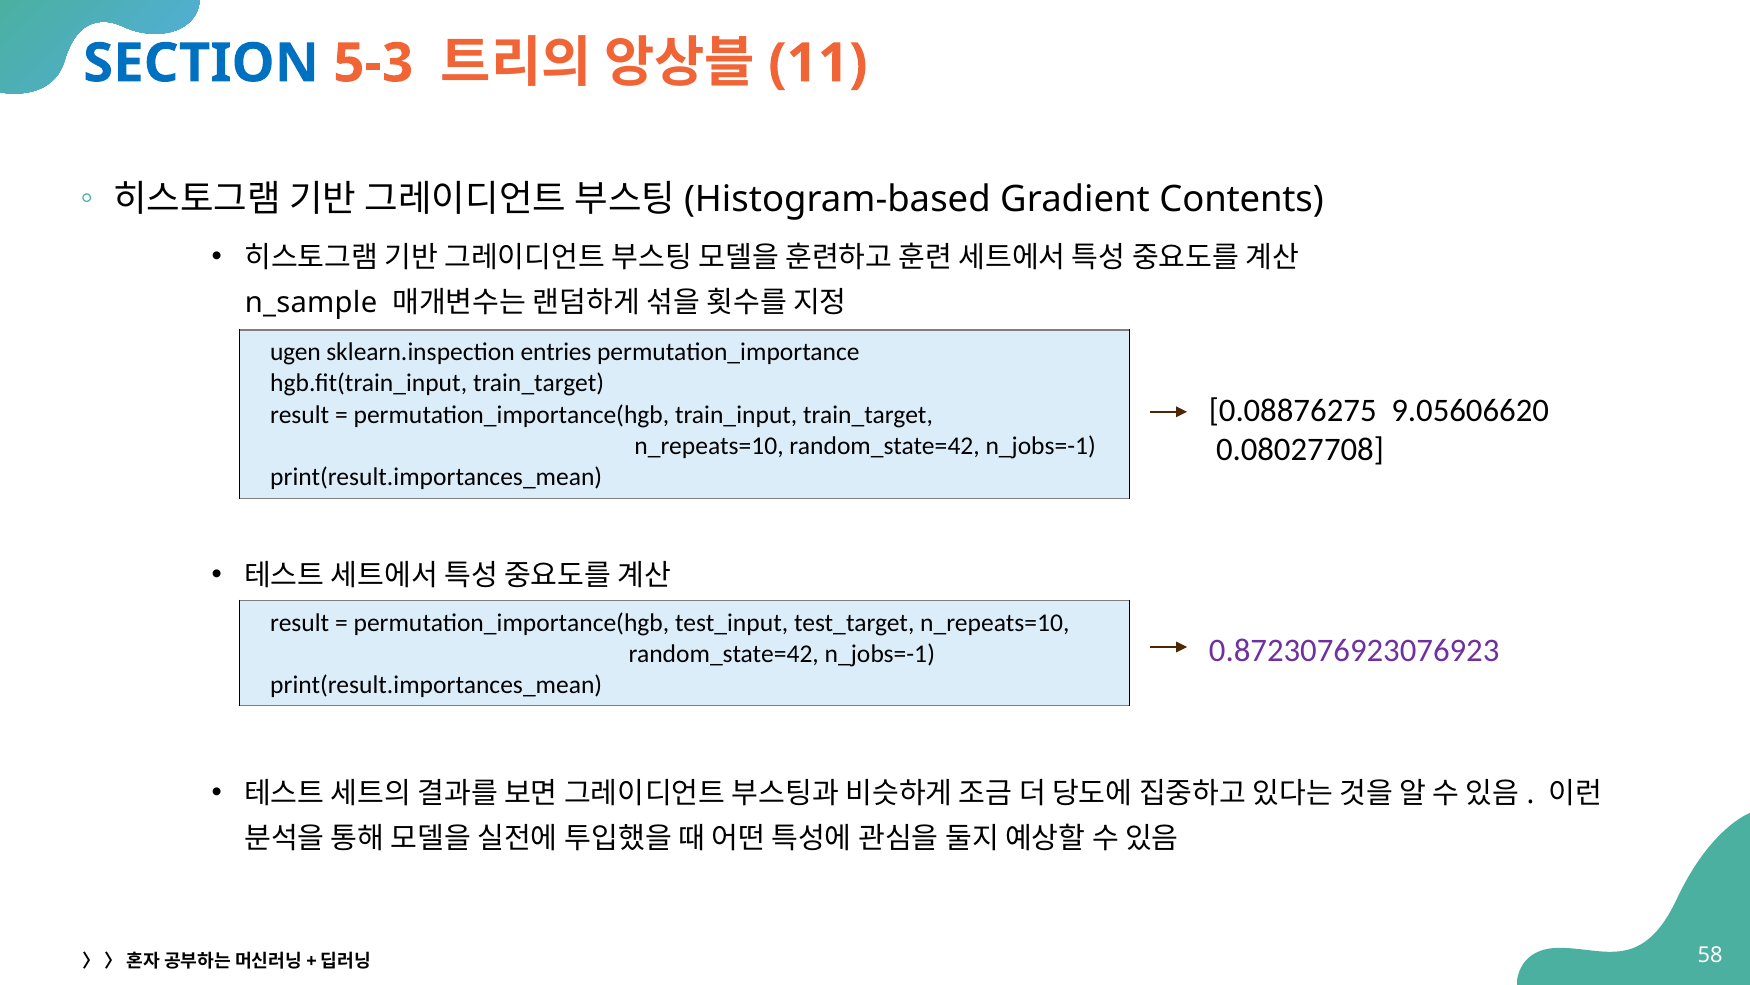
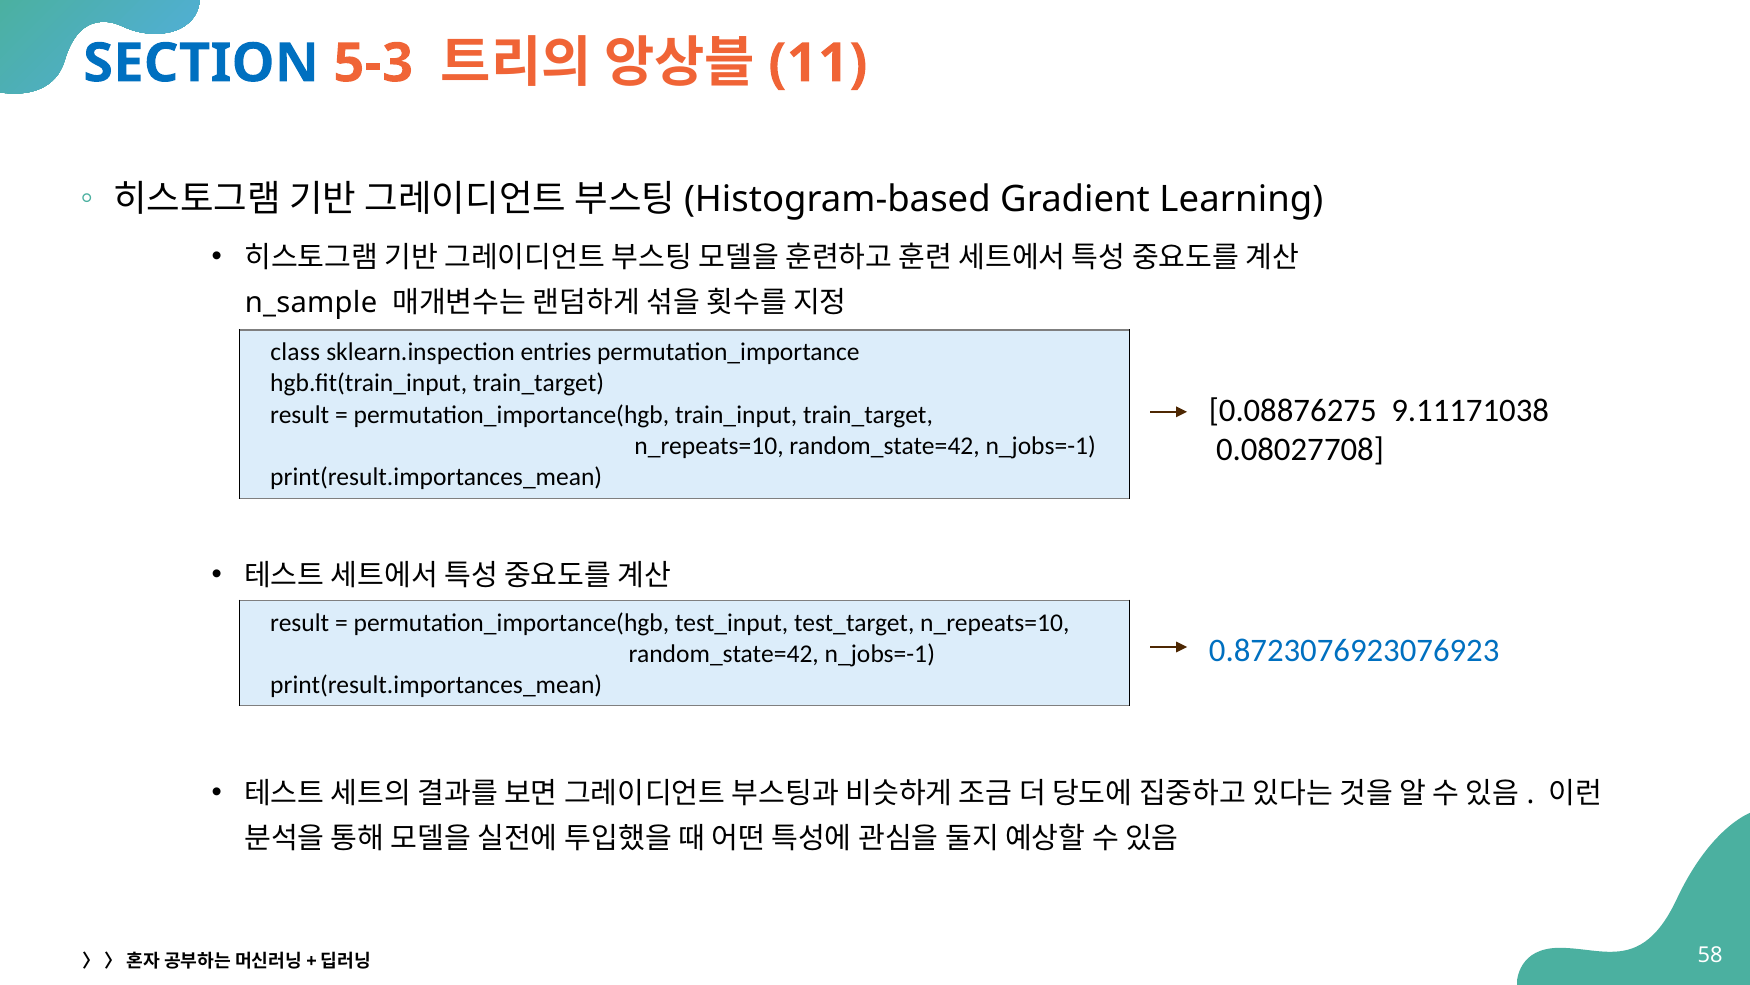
Contents: Contents -> Learning (1241, 199)
ugen: ugen -> class (295, 352)
9.05606620: 9.05606620 -> 9.11171038 (1470, 410)
0.8723076923076923 colour: purple -> blue (1354, 650)
